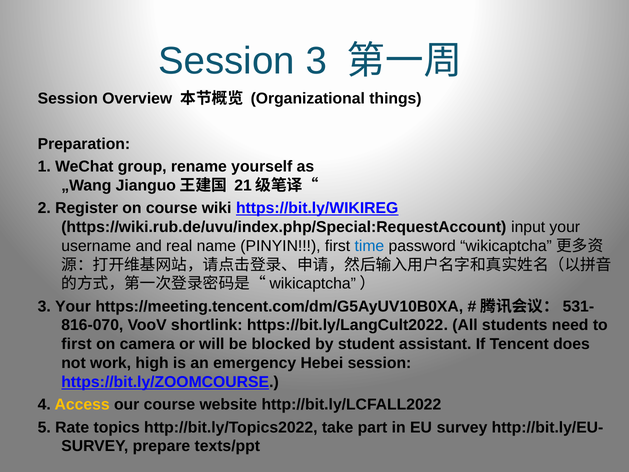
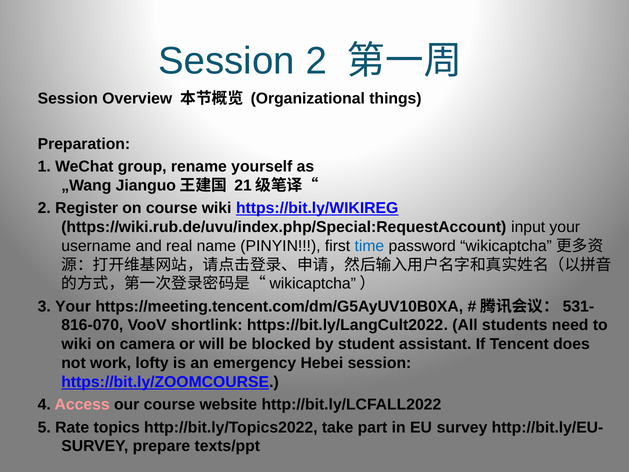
Session 3: 3 -> 2 (316, 61)
first: first -> wiki (76, 344)
high: high -> lofty (152, 363)
Access colour: yellow -> pink (82, 404)
